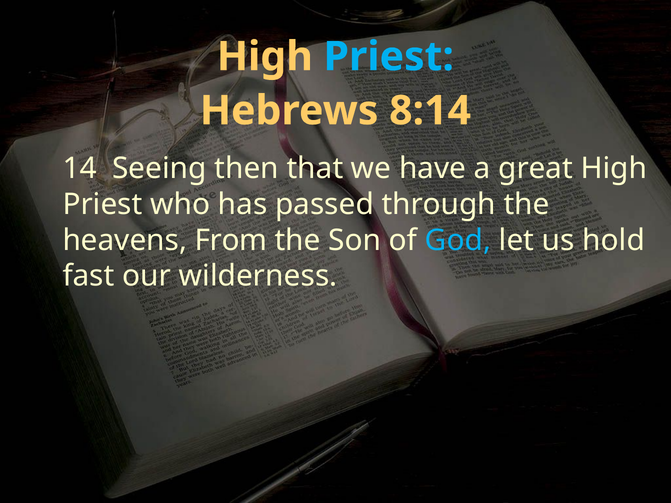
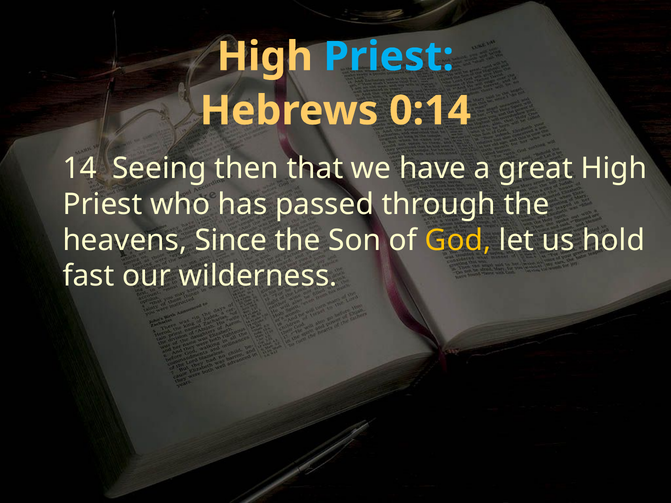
8:14: 8:14 -> 0:14 (430, 111)
From: From -> Since (231, 240)
God colour: light blue -> yellow (458, 240)
